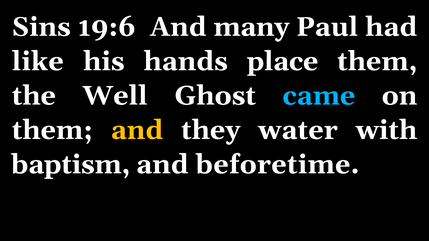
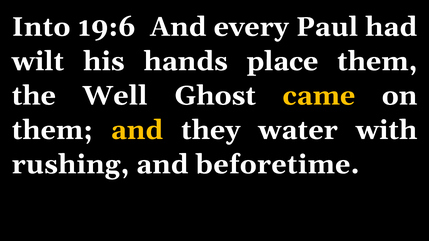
Sins: Sins -> Into (41, 27)
many: many -> every (251, 27)
like: like -> wilt (38, 61)
came colour: light blue -> yellow (319, 96)
baptism: baptism -> rushing (70, 165)
